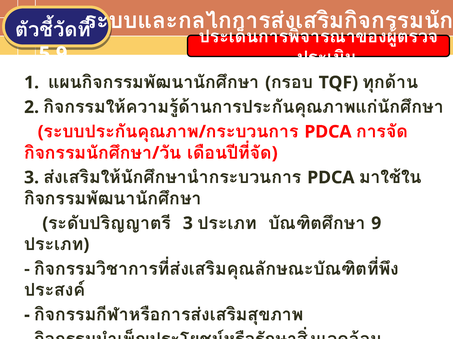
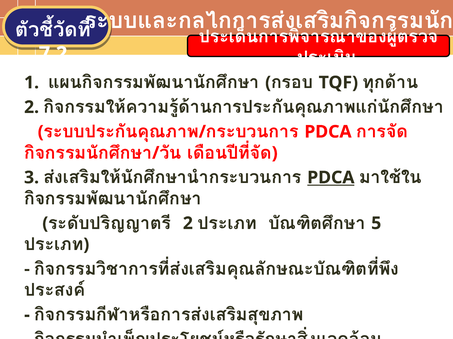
5.9: 5.9 -> 7.2 (53, 54)
PDCA underline: none -> present (331, 178)
3: 3 -> 2 (188, 224)
9: 9 -> 5 (376, 224)
